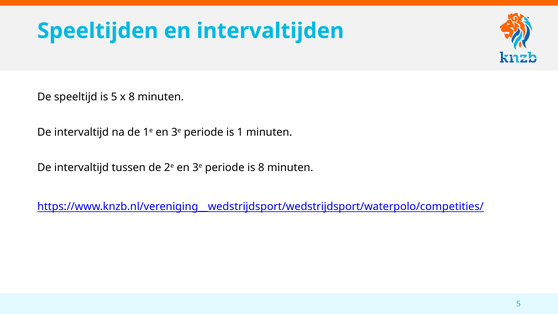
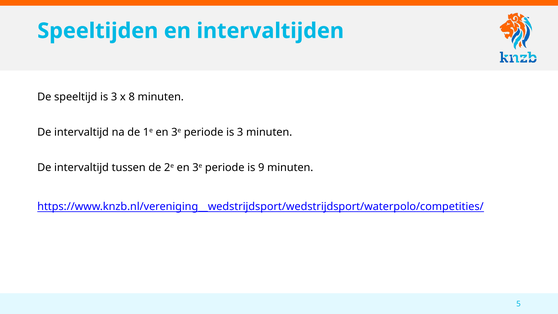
speeltijd is 5: 5 -> 3 (114, 97)
periode is 1: 1 -> 3 (240, 132)
is 8: 8 -> 9 (261, 167)
